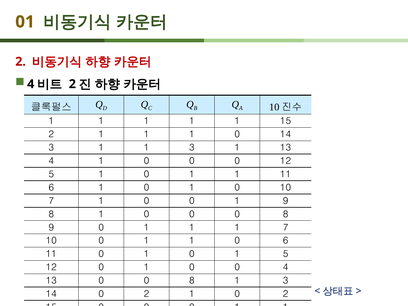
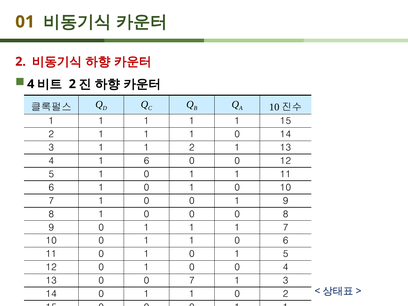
1 1 3: 3 -> 2 (192, 148)
4 1 0: 0 -> 6 (146, 161)
13 0 0 8: 8 -> 7 (192, 281)
14 0 2: 2 -> 1 (146, 294)
